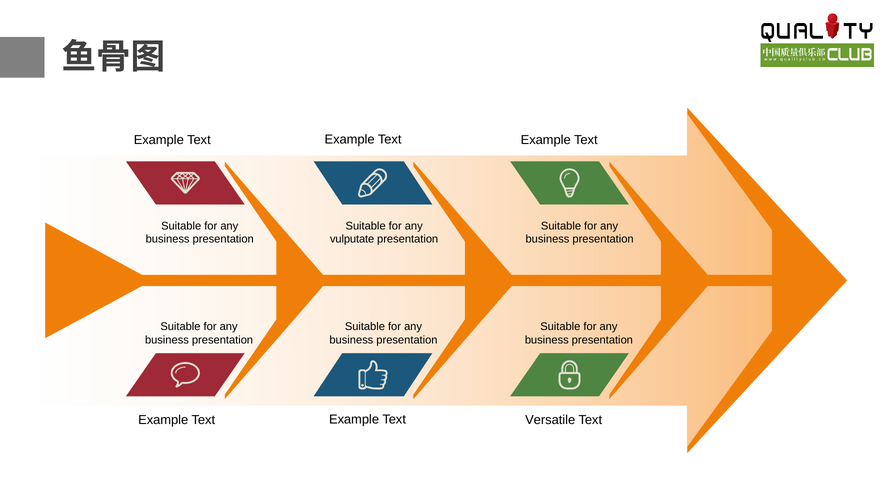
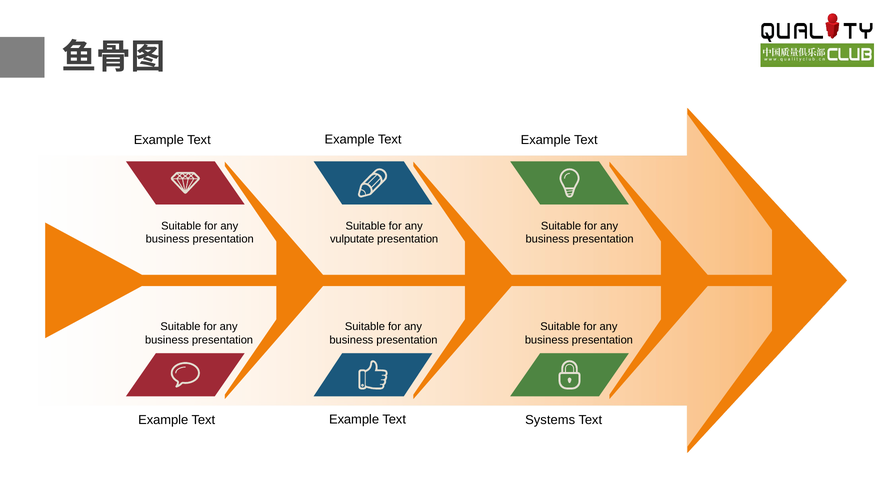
Versatile: Versatile -> Systems (550, 420)
